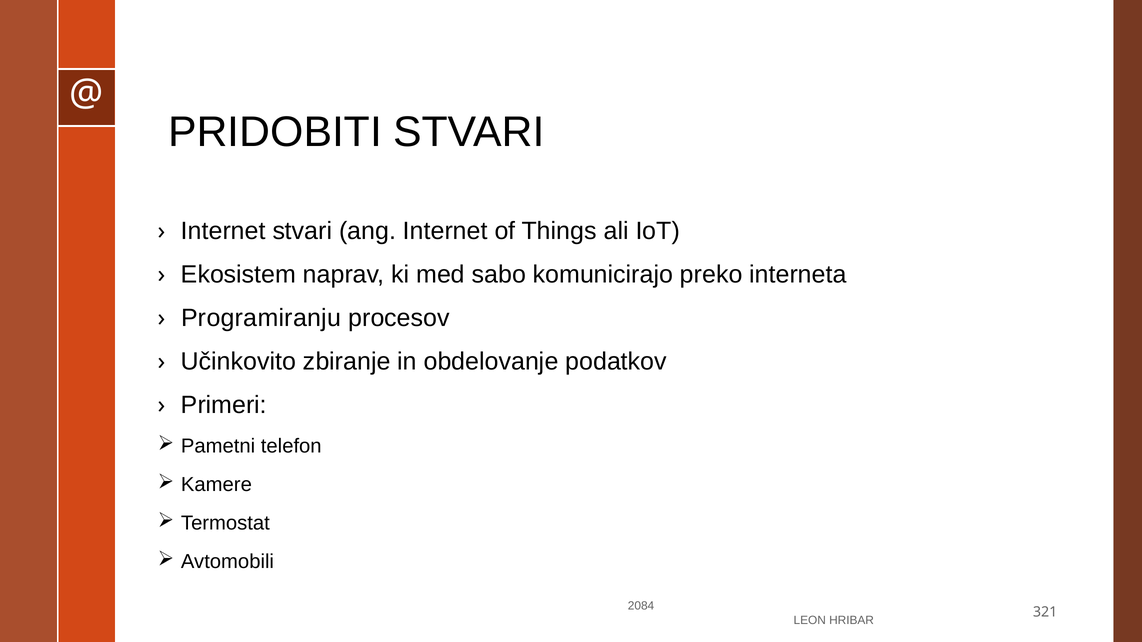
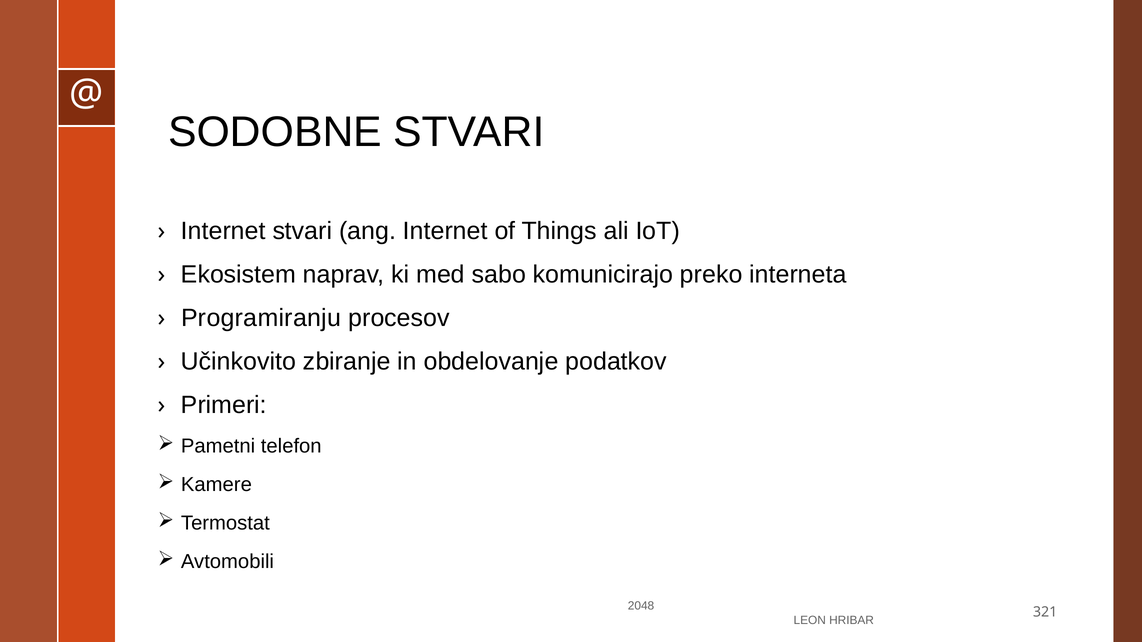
PRIDOBITI: PRIDOBITI -> SODOBNE (275, 132)
2084: 2084 -> 2048 (641, 606)
